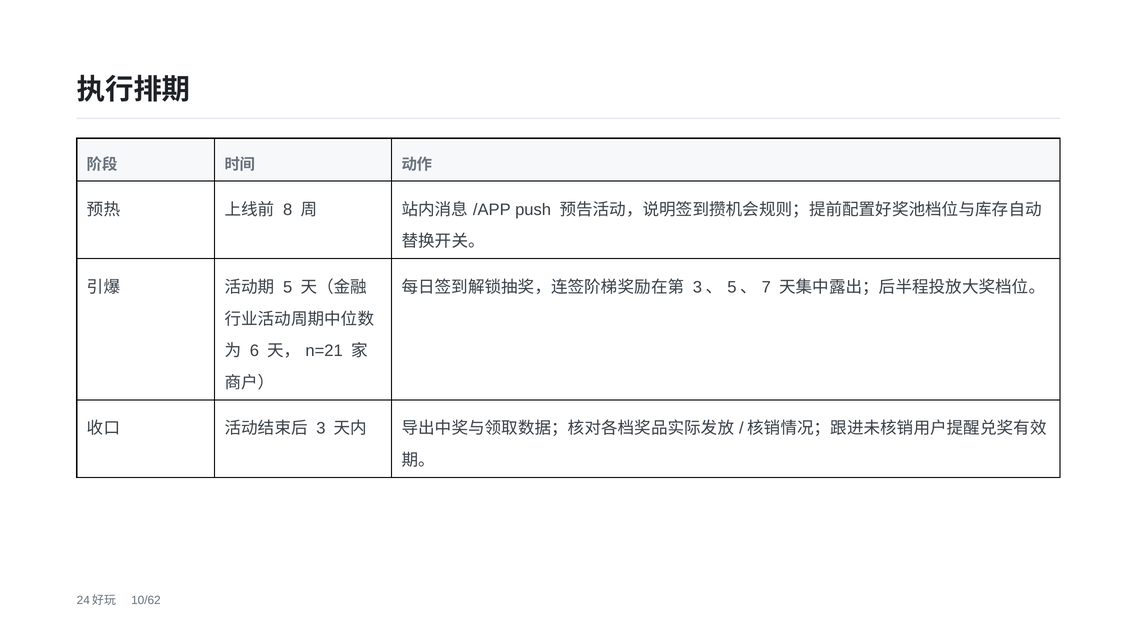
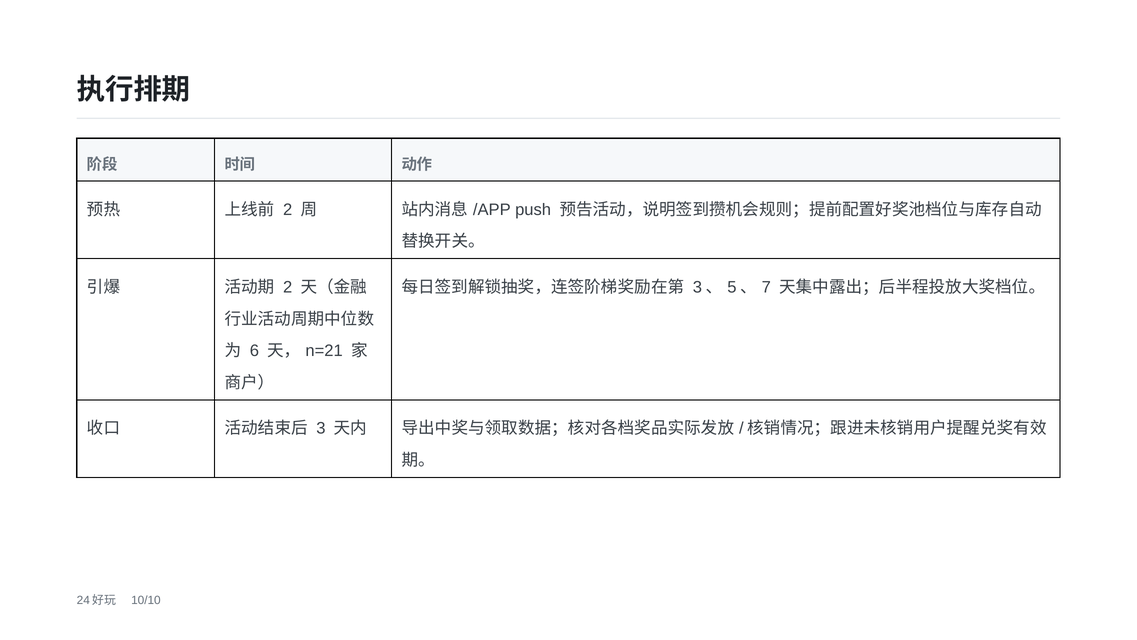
8: 8 -> 2 (288, 209)
5: 5 -> 2 (288, 287)
10/62: 10/62 -> 10/10 (146, 600)
